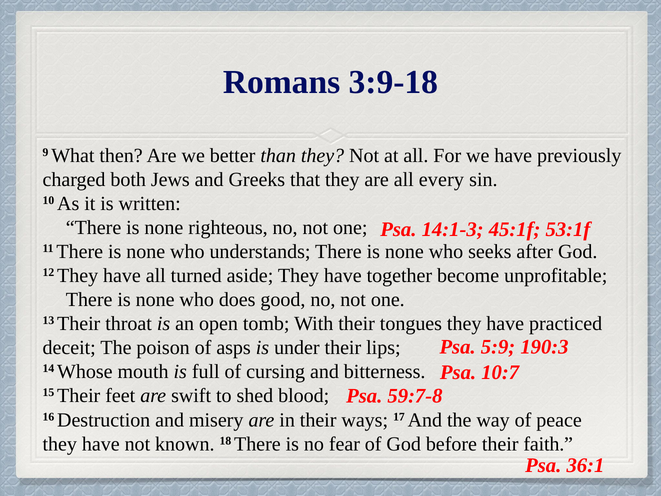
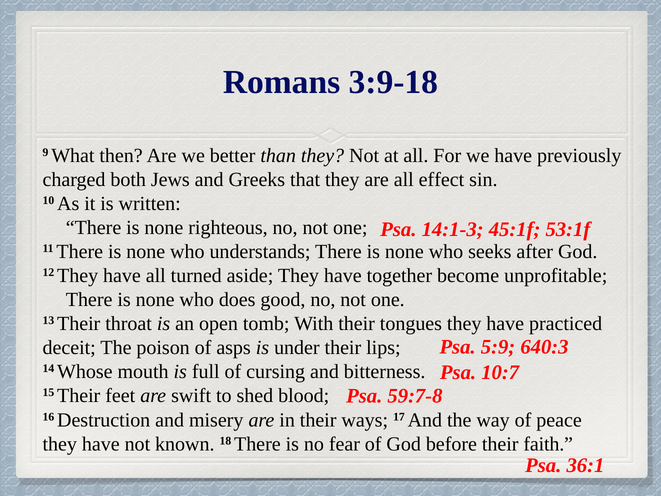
every: every -> effect (441, 179)
190:3: 190:3 -> 640:3 (544, 347)
